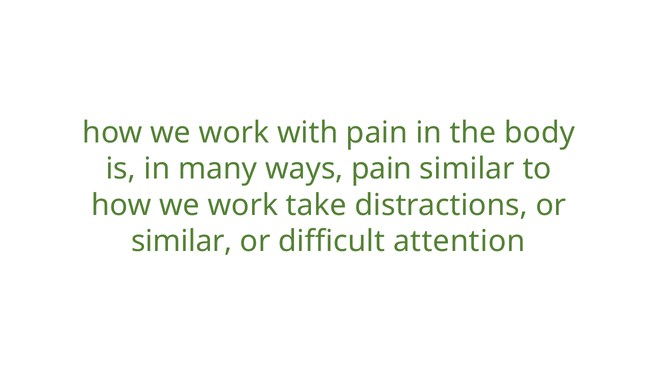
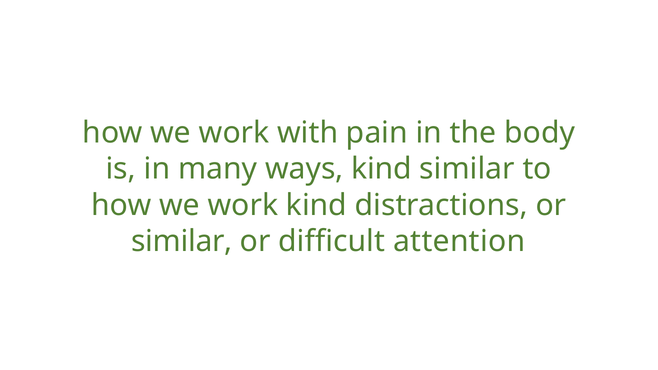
ways pain: pain -> kind (382, 169)
work take: take -> kind (316, 205)
